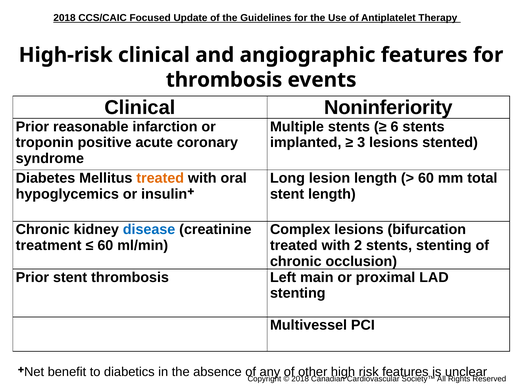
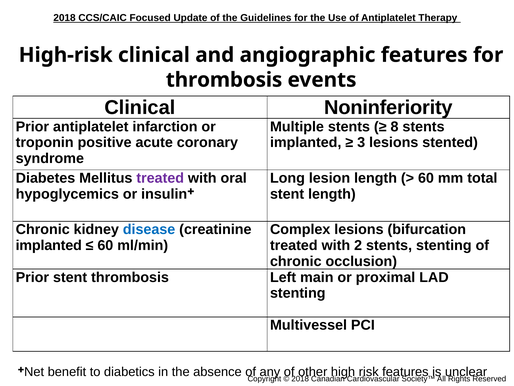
Prior reasonable: reasonable -> antiplatelet (91, 126)
6: 6 -> 8 (395, 126)
treated colour: orange -> purple (160, 178)
treatment: treatment -> implanted (49, 245)
